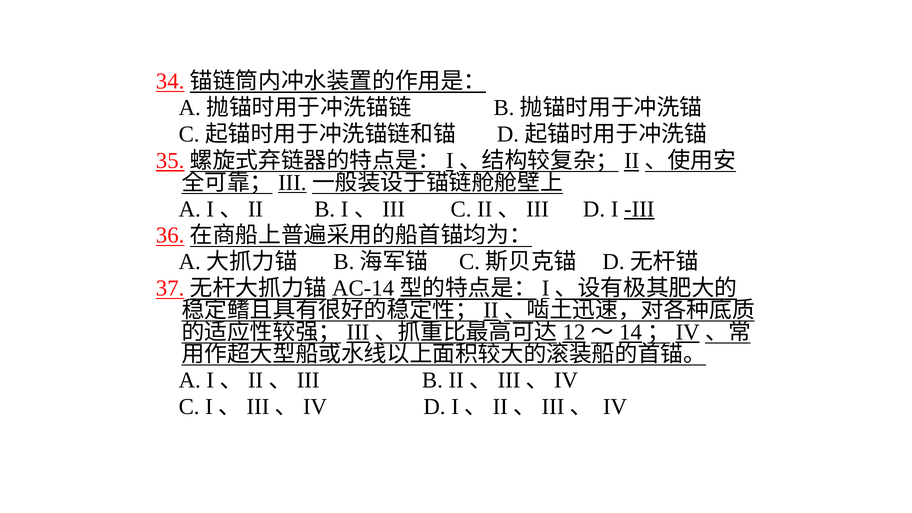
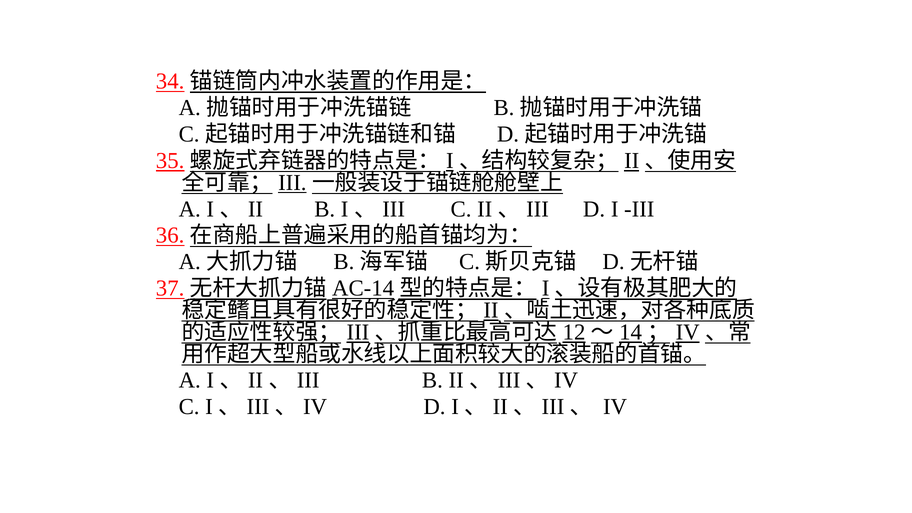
III underline: present -> none (639, 209)
